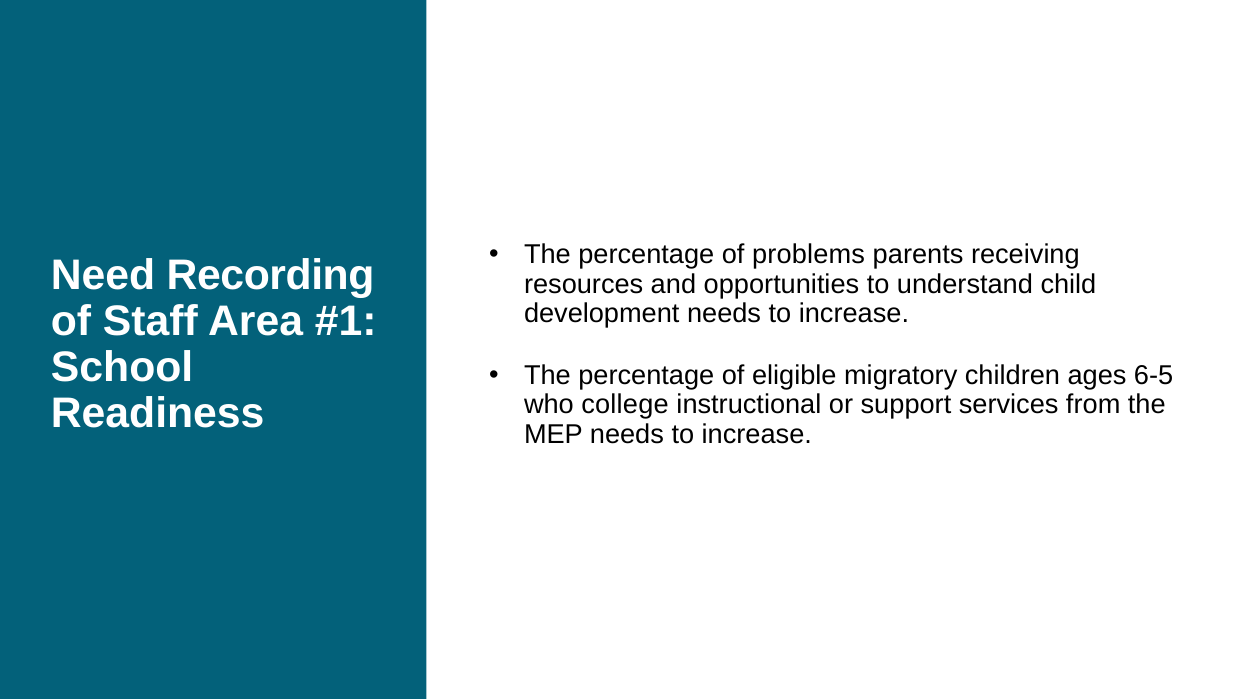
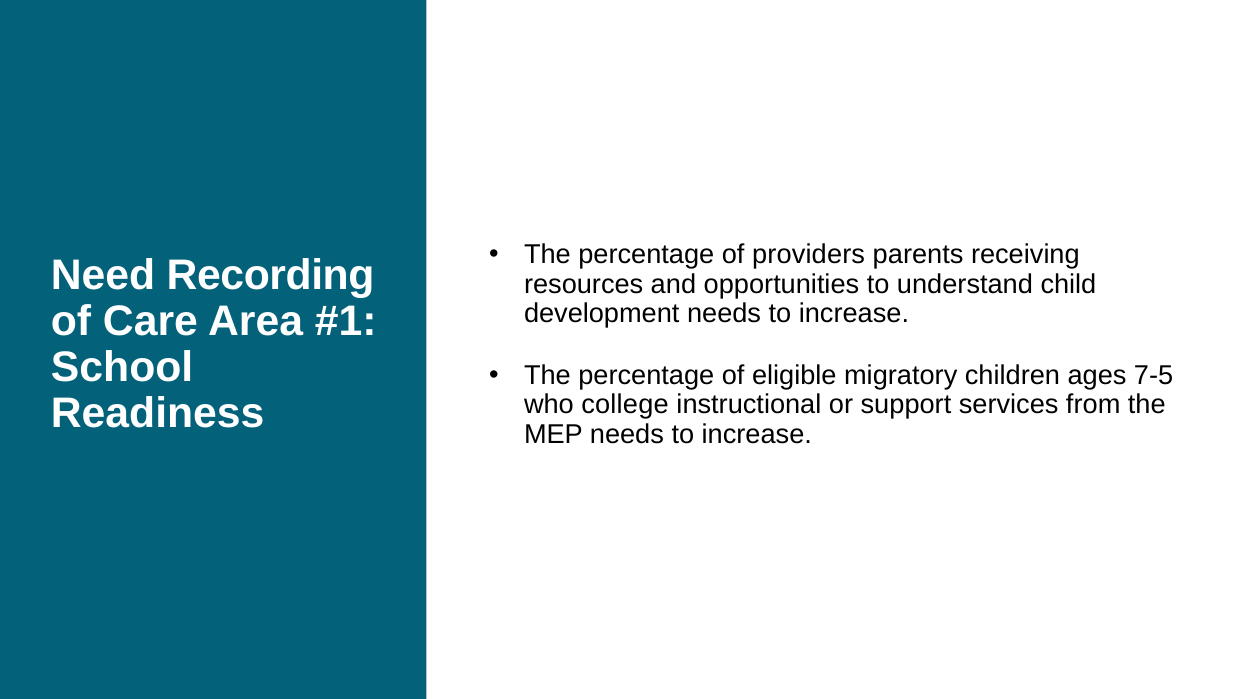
problems: problems -> providers (809, 255)
Staff: Staff -> Care (150, 321)
6-5: 6-5 -> 7-5 (1154, 376)
